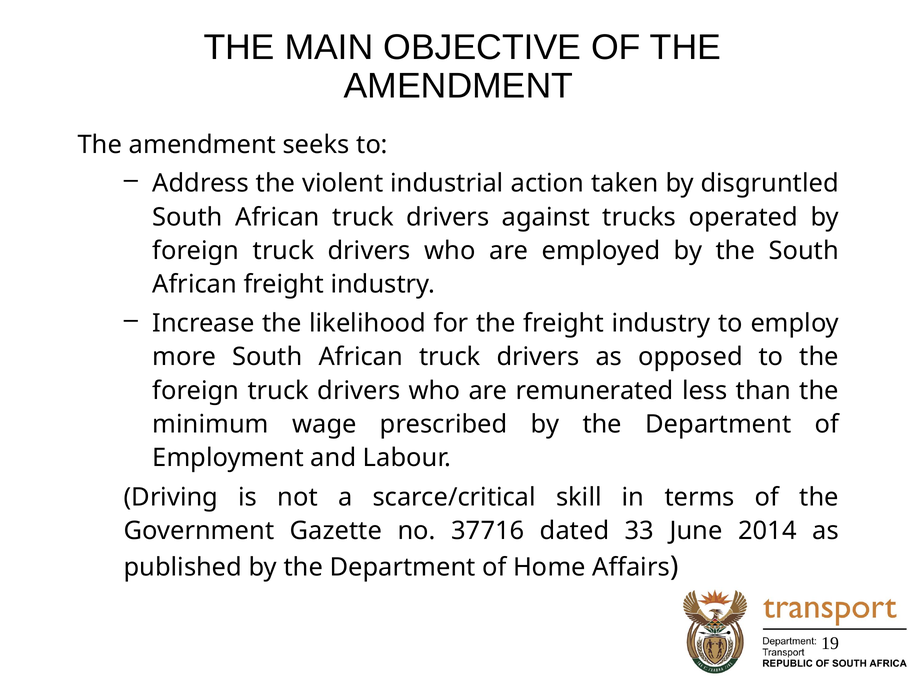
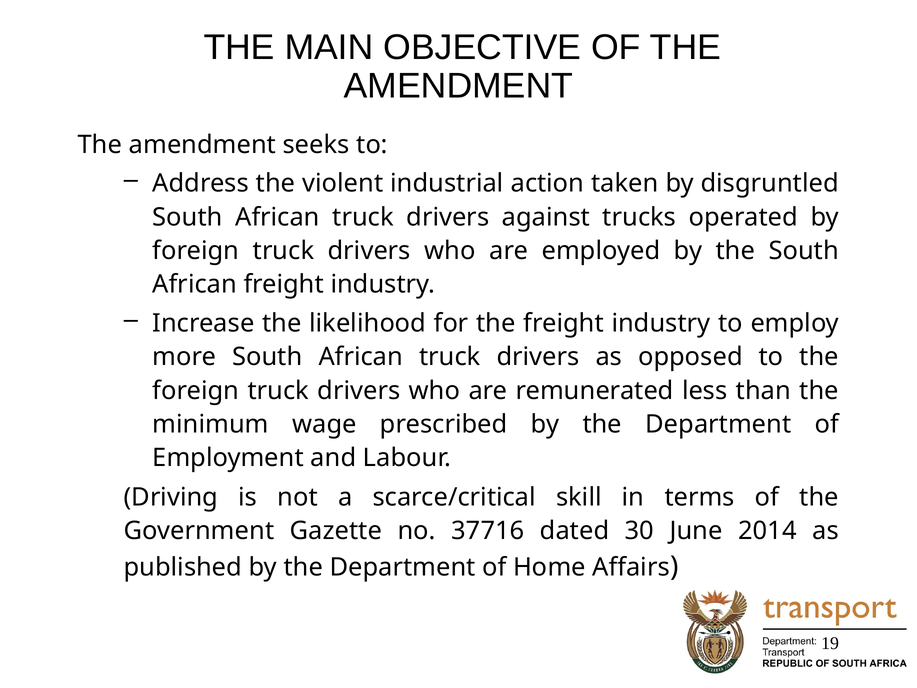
33: 33 -> 30 (639, 531)
